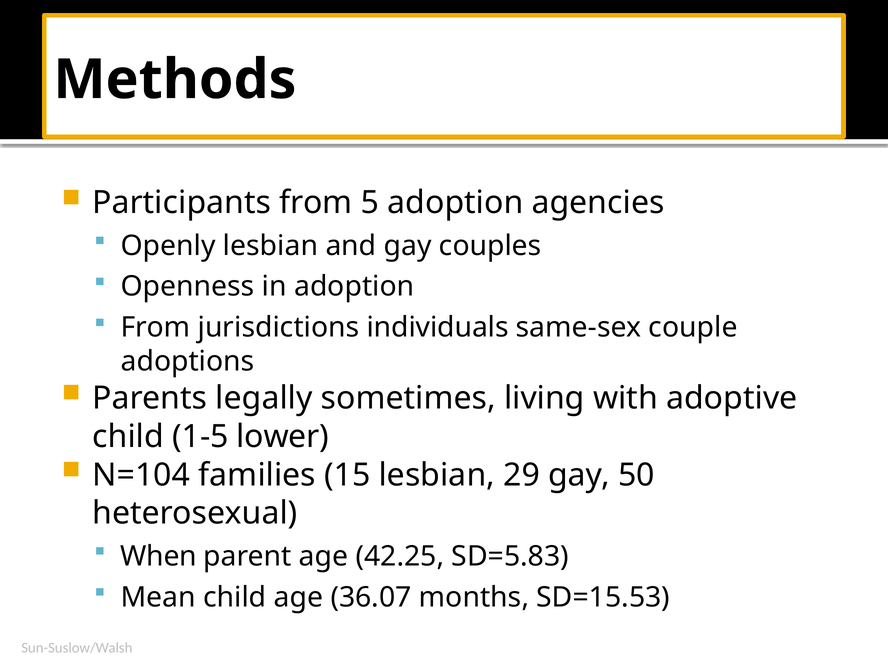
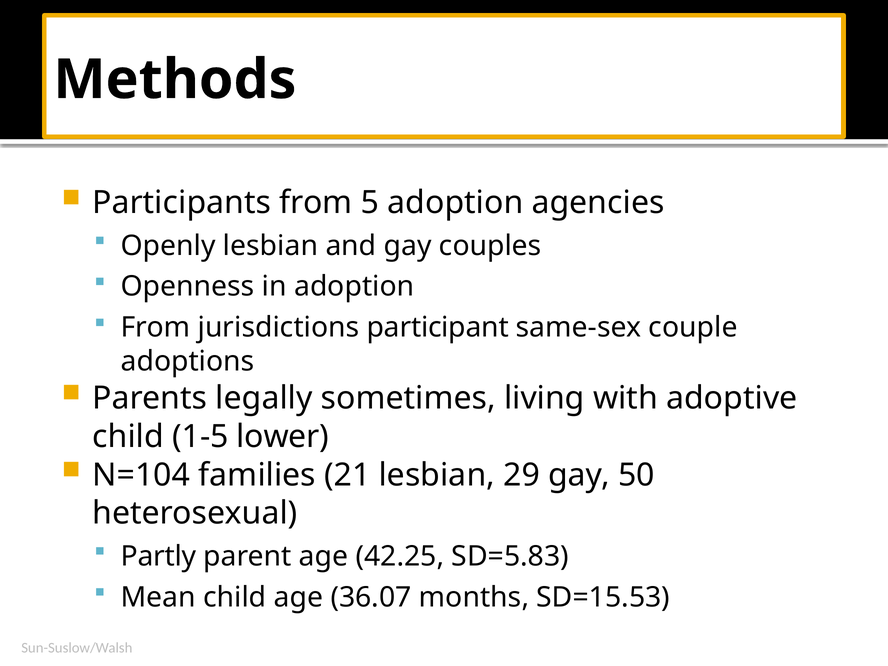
individuals: individuals -> participant (438, 328)
15: 15 -> 21 (347, 475)
When: When -> Partly (158, 556)
